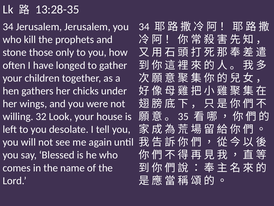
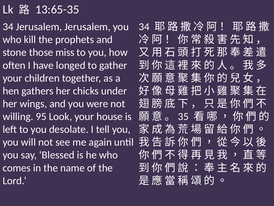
13:28-35: 13:28-35 -> 13:65-35 (57, 10)
only: only -> miss (65, 52)
32: 32 -> 95 (41, 116)
